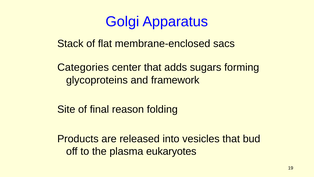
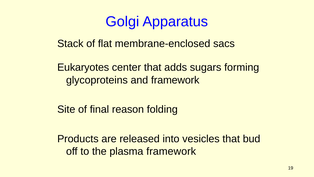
Categories: Categories -> Eukaryotes (83, 67)
plasma eukaryotes: eukaryotes -> framework (171, 151)
